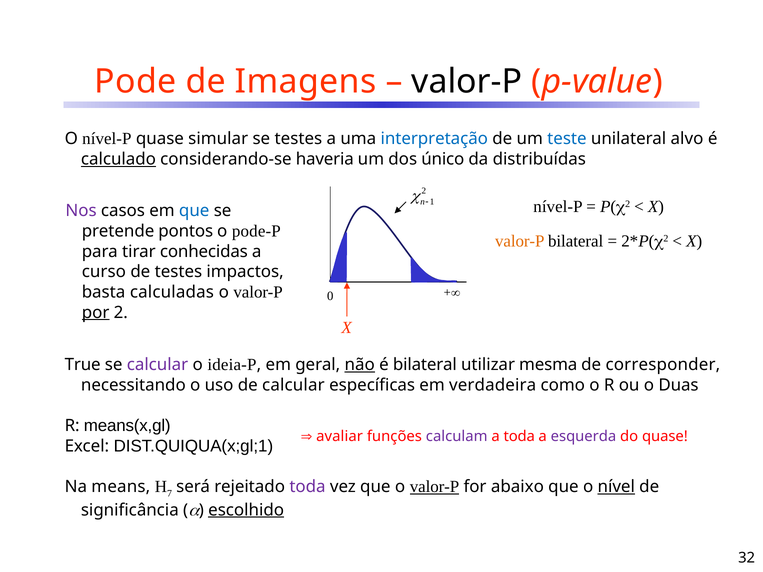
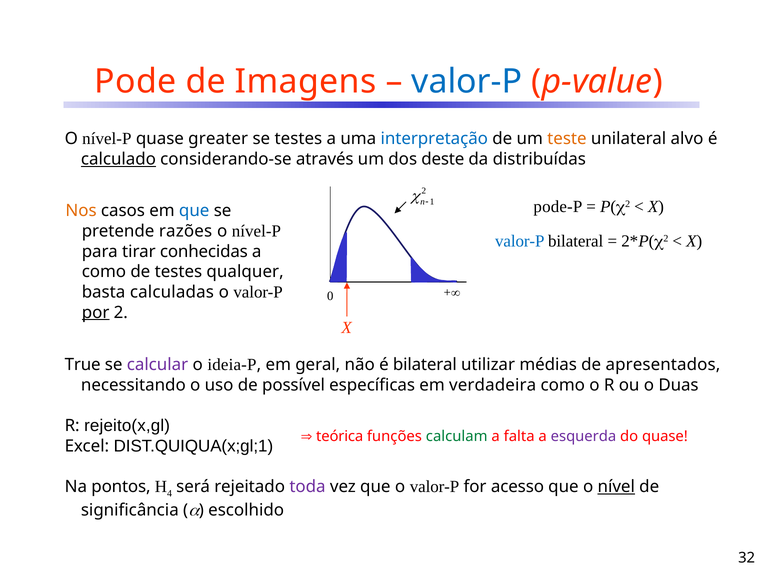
valor-P colour: black -> blue (467, 82)
simular: simular -> greater (218, 139)
teste colour: blue -> orange (567, 139)
haveria: haveria -> através (325, 159)
único: único -> deste (443, 159)
nível-P: nível-P -> pode-P (558, 207)
Nos colour: purple -> orange (81, 211)
pontos: pontos -> razões (186, 231)
pode-P: pode-P -> nível-P (256, 231)
valor-P colour: orange -> blue (520, 241)
curso: curso -> como (104, 272)
impactos: impactos -> qualquer (245, 272)
não underline: present -> none (360, 365)
mesma: mesma -> médias (548, 365)
corresponder: corresponder -> apresentados (663, 365)
de calcular: calcular -> possível (294, 385)
means(x,gl: means(x,gl -> rejeito(x,gl (127, 426)
avaliar: avaliar -> teórica (340, 436)
calculam colour: purple -> green (457, 436)
a toda: toda -> falta (519, 436)
means: means -> pontos (121, 487)
7: 7 -> 4 (170, 494)
valor-P underline: present -> none (435, 487)
abaixo: abaixo -> acesso (517, 487)
escolhido underline: present -> none (246, 510)
